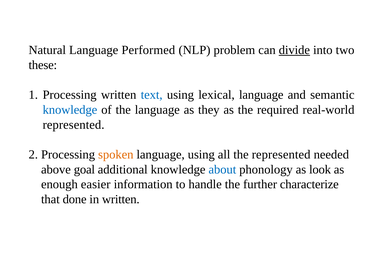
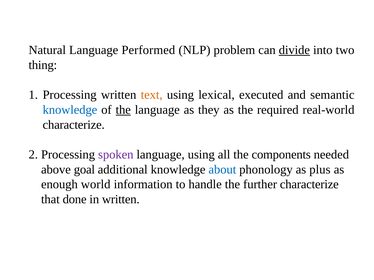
these: these -> thing (43, 65)
text colour: blue -> orange (152, 95)
lexical language: language -> executed (261, 95)
the underline: none -> present (123, 110)
represented: represented -> characterize (74, 125)
spoken colour: orange -> purple (116, 155)
the represented: represented -> components (281, 155)
look: look -> plus (320, 170)
easier: easier -> world (96, 185)
